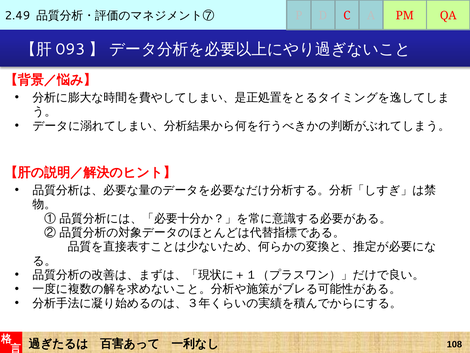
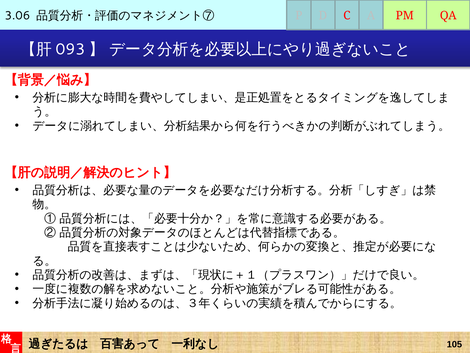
2.49: 2.49 -> 3.06 (17, 16)
108: 108 -> 105 (454, 344)
